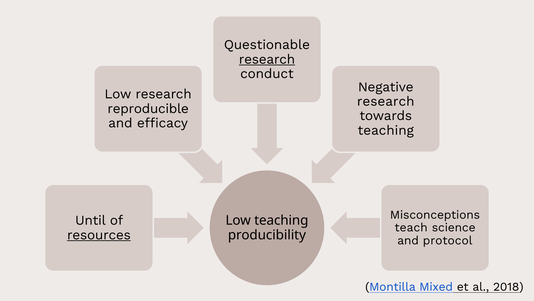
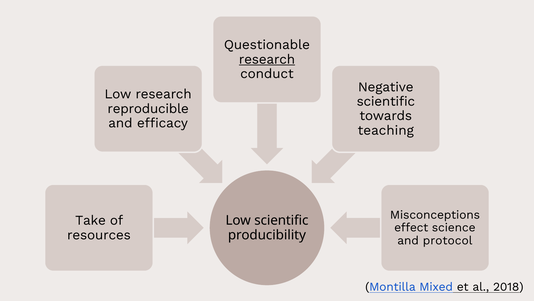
research: research -> scientific (386, 101)
Until: Until -> Take (90, 220)
Low teaching: teaching -> scientific (281, 220)
teach: teach -> effect (411, 227)
resources underline: present -> none (99, 234)
